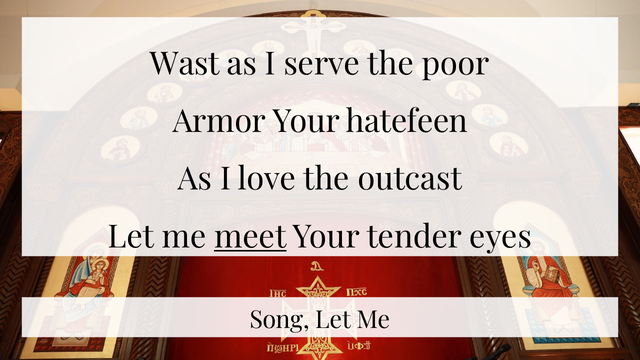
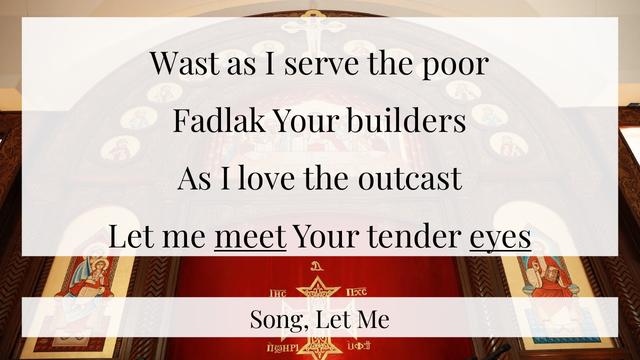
Armor: Armor -> Fadlak (219, 122)
hatefeen: hatefeen -> builders (407, 122)
eyes underline: none -> present (501, 237)
